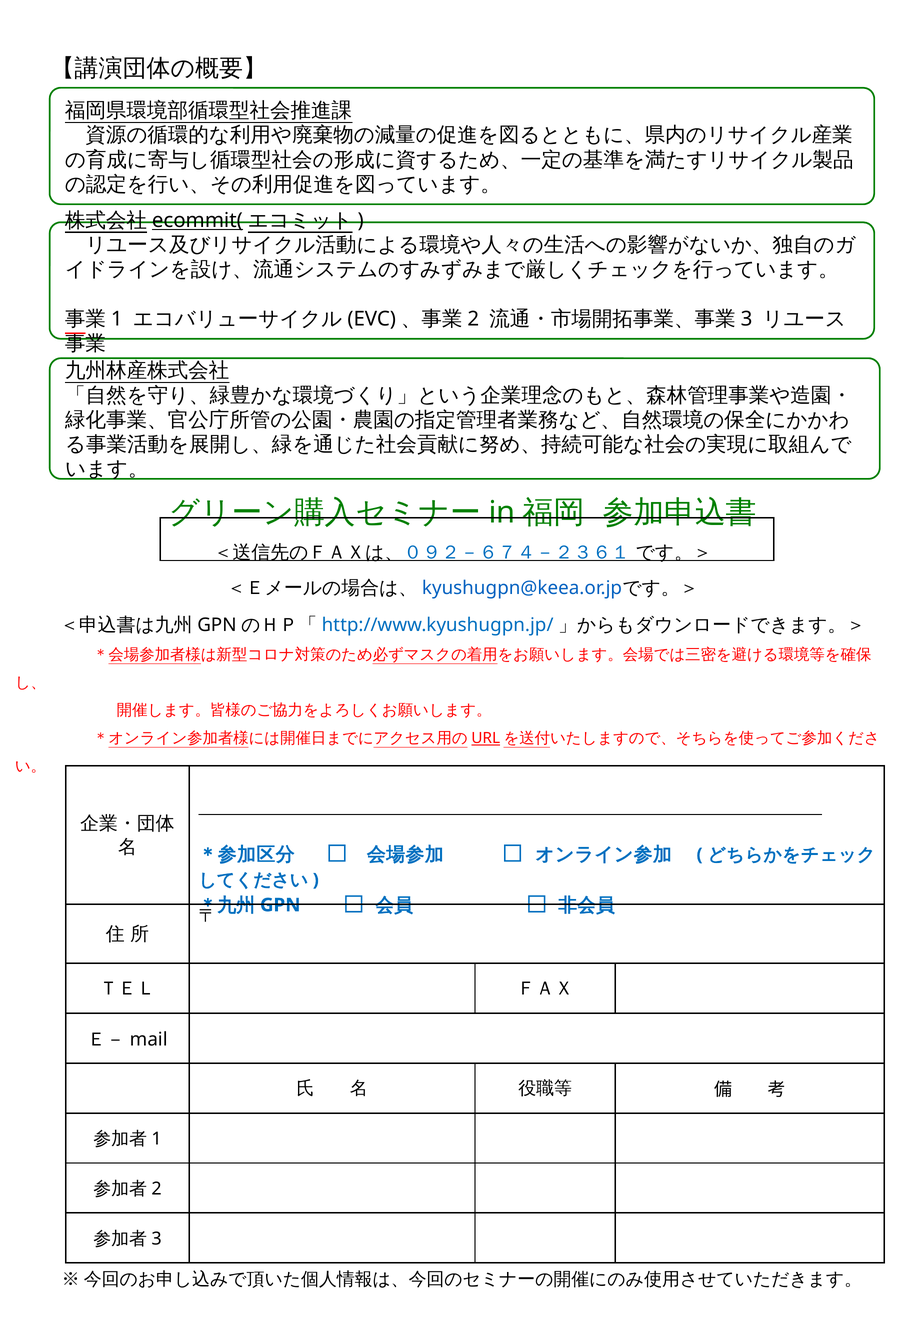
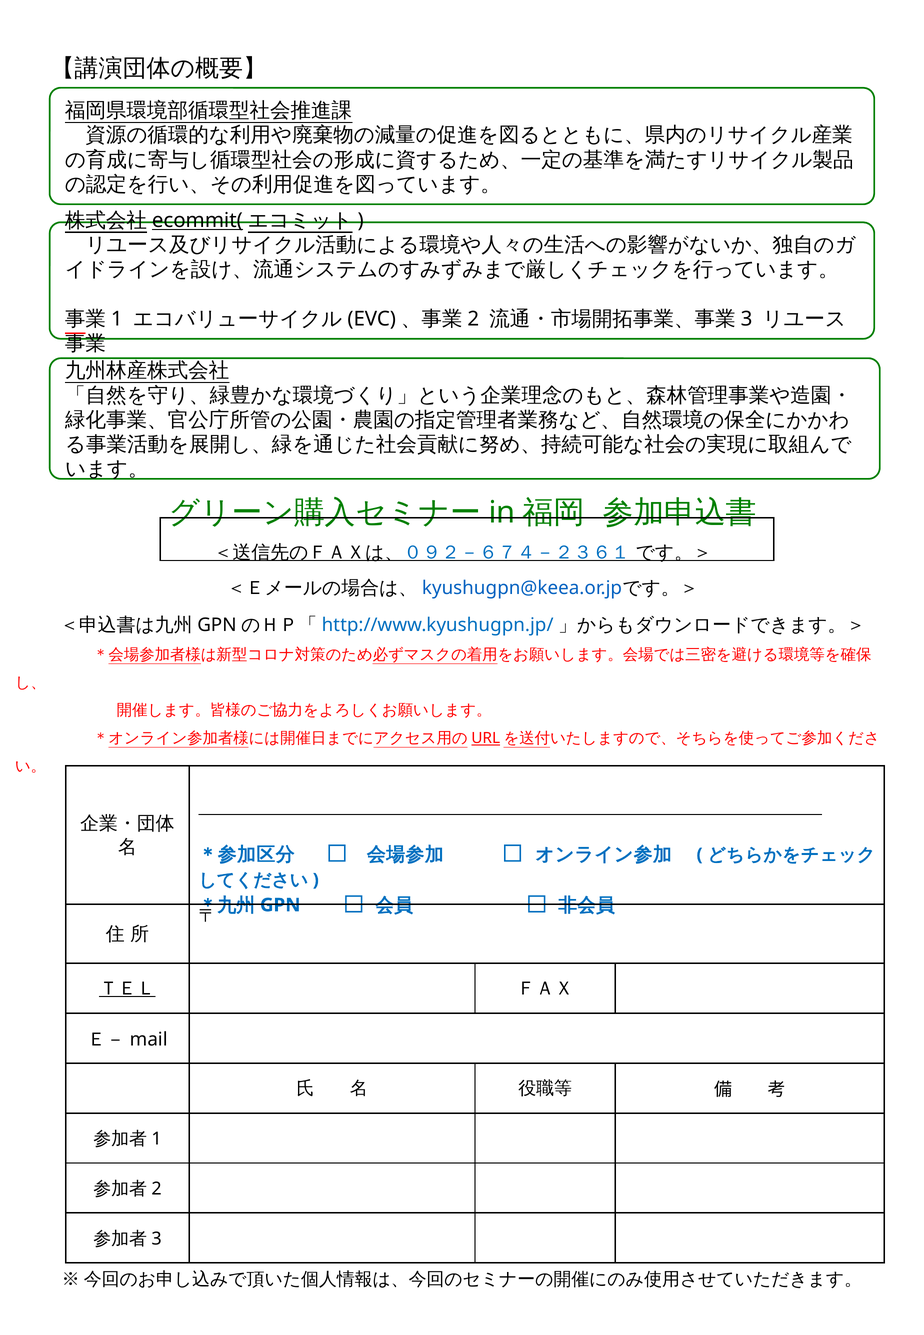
ＴＥＬ underline: none -> present (127, 988)
